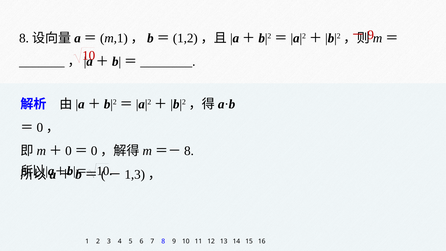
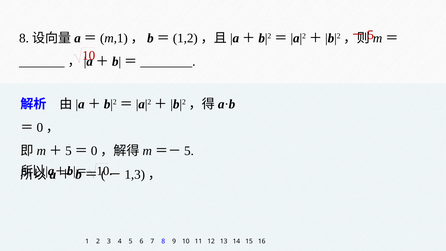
9: 9 -> 5 (371, 35)
0: 0 -> 5 (68, 151)
8: 8 -> 5 (189, 151)
